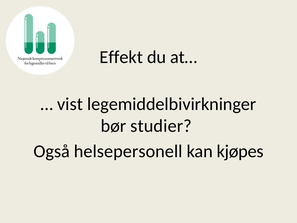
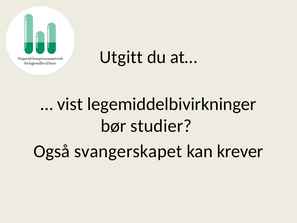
Effekt: Effekt -> Utgitt (121, 57)
helsepersonell: helsepersonell -> svangerskapet (128, 151)
kjøpes: kjøpes -> krever (240, 151)
